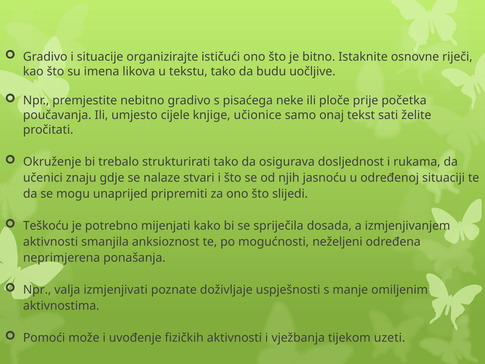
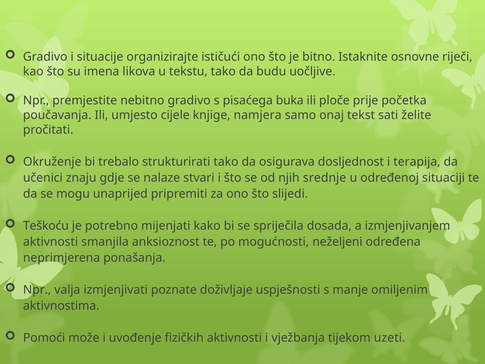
neke: neke -> buka (290, 101)
učionice: učionice -> namjera (258, 115)
rukama: rukama -> terapija (417, 162)
jasnoću: jasnoću -> srednje (325, 178)
